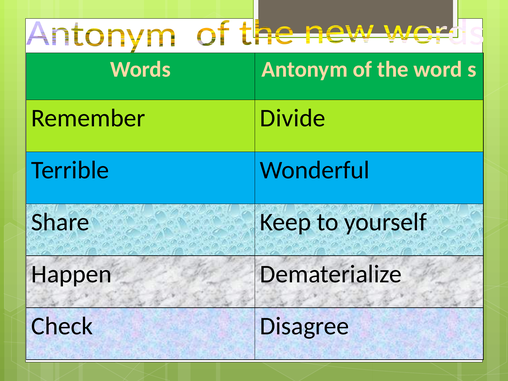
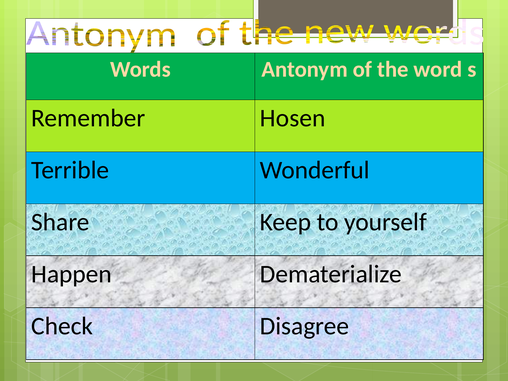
Divide: Divide -> Hosen (293, 118)
